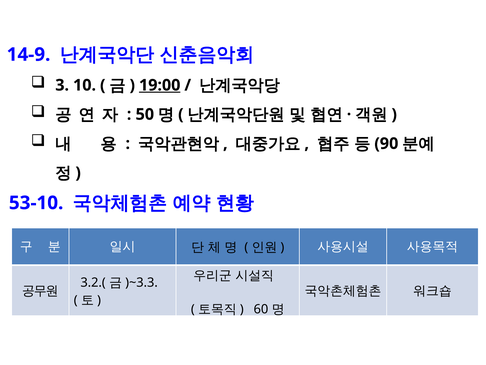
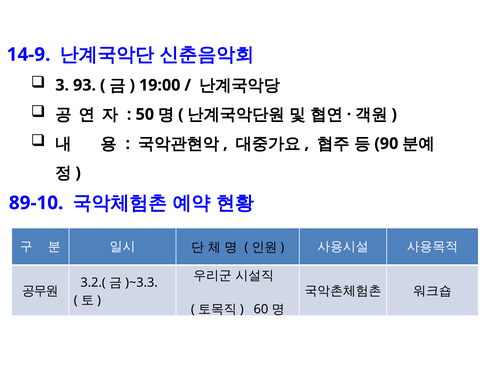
10: 10 -> 93 (85, 85)
19:00 underline: present -> none (160, 85)
53-10: 53-10 -> 89-10 (36, 203)
